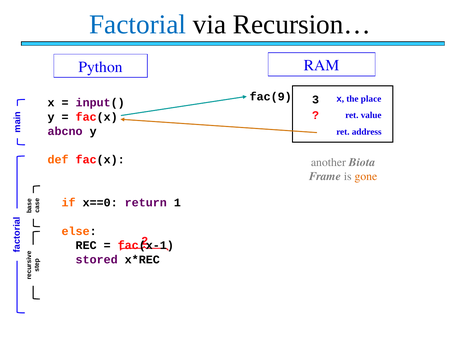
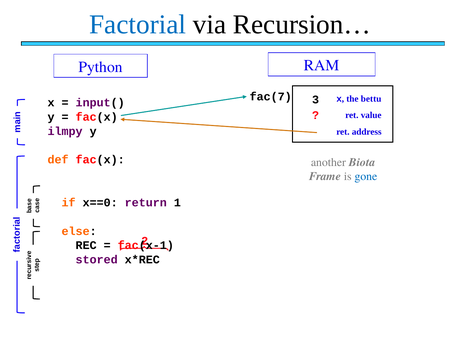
fac(9: fac(9 -> fac(7 (271, 97)
place: place -> bettu (371, 99)
abcno: abcno -> ilmpy (65, 131)
gone colour: orange -> blue (366, 176)
